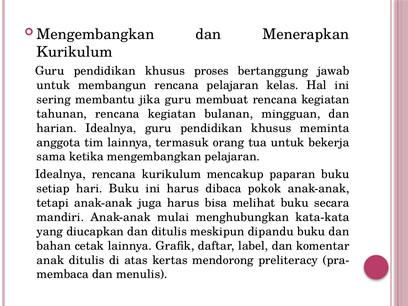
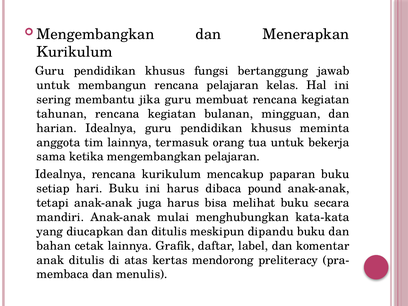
proses: proses -> fungsi (211, 71)
pokok: pokok -> pound (265, 189)
